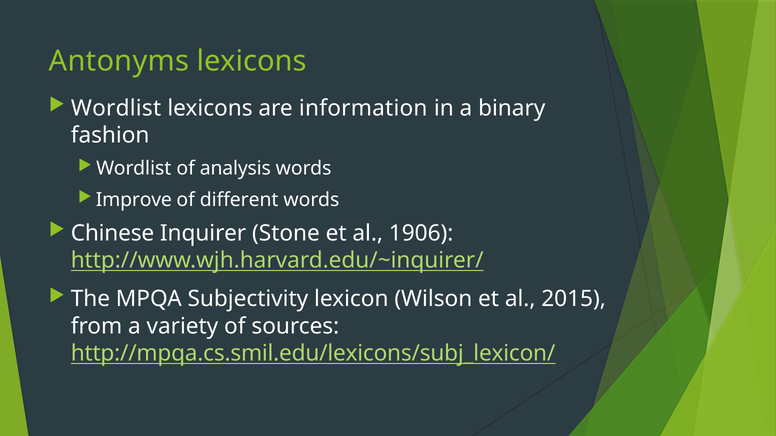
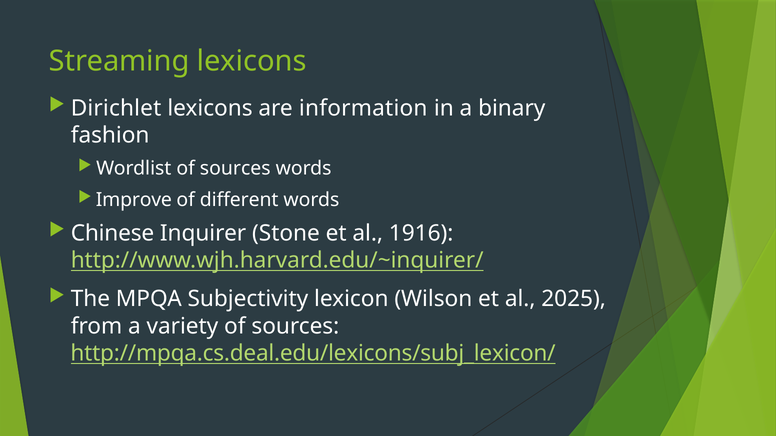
Antonyms: Antonyms -> Streaming (119, 61)
Wordlist: Wordlist -> Dirichlet (116, 108)
Wordlist of analysis: analysis -> sources (235, 169)
1906: 1906 -> 1916 (421, 233)
2015: 2015 -> 2025 (574, 299)
http://mpqa.cs.smil.edu/lexicons/subj_lexicon/: http://mpqa.cs.smil.edu/lexicons/subj_lexicon/ -> http://mpqa.cs.deal.edu/lexicons/subj_lexicon/ (313, 354)
